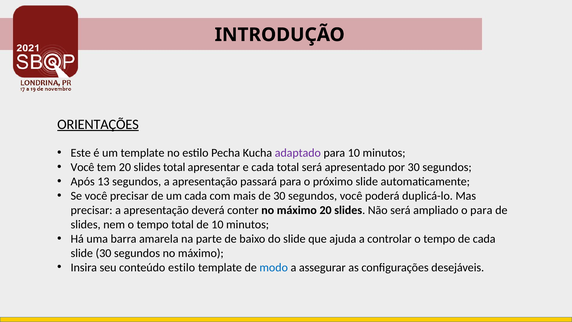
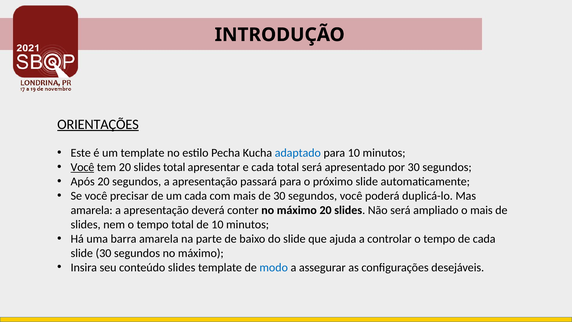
adaptado colour: purple -> blue (298, 153)
Você underline: none -> present (82, 167)
Após 13: 13 -> 20 (103, 181)
precisar: precisar -> amarela (92, 210)
o para: para -> mais (481, 210)
conteúdo estilo: estilo -> slides (182, 267)
